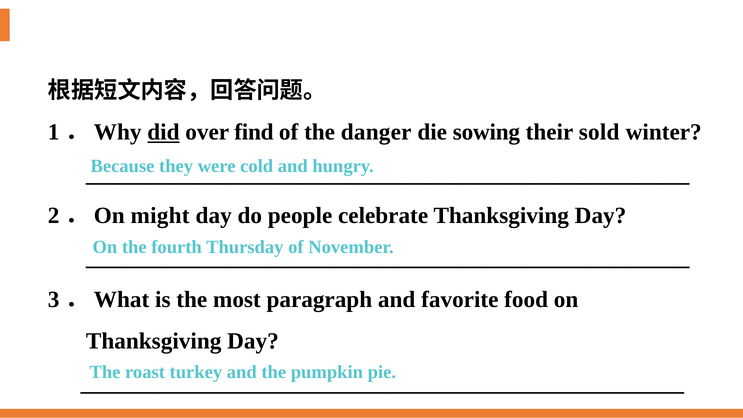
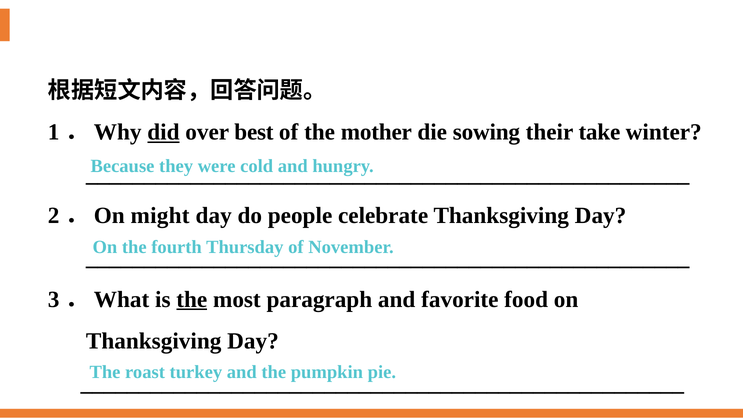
find: find -> best (254, 132)
danger: danger -> mother (376, 132)
sold: sold -> take (599, 132)
the underline: none -> present (192, 299)
